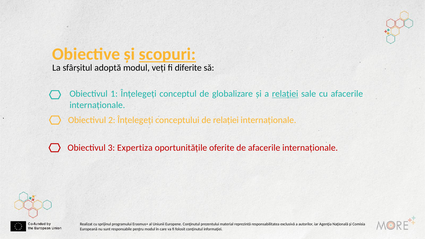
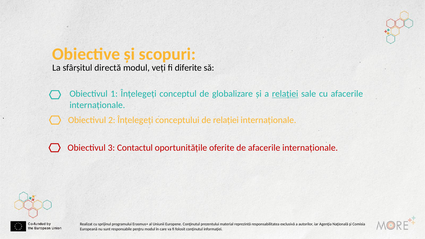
scopuri underline: present -> none (167, 54)
adoptă: adoptă -> directă (108, 68)
Expertiza: Expertiza -> Contactul (135, 148)
